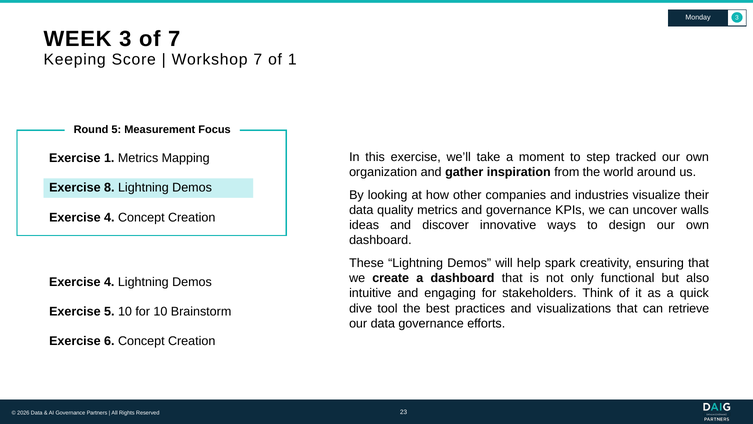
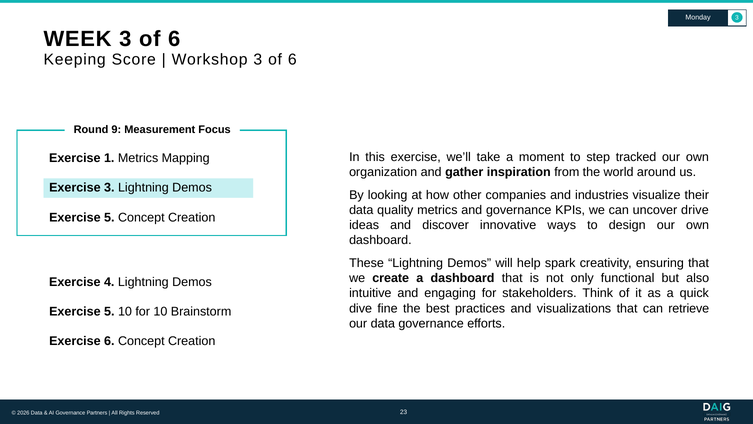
WEEK 3 of 7: 7 -> 6 (174, 39)
Workshop 7: 7 -> 3 (258, 59)
1: 1 -> 6 (292, 59)
Round 5: 5 -> 9 (116, 130)
Exercise 8: 8 -> 3 (109, 188)
walls: walls -> drive (695, 210)
4: 4 -> 5 (109, 217)
tool: tool -> fine (388, 308)
